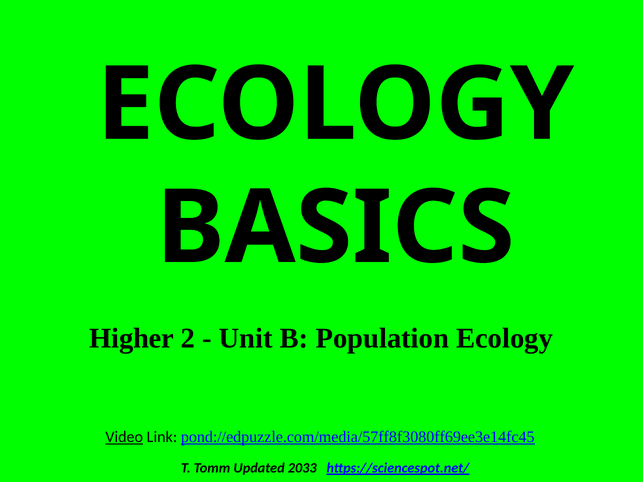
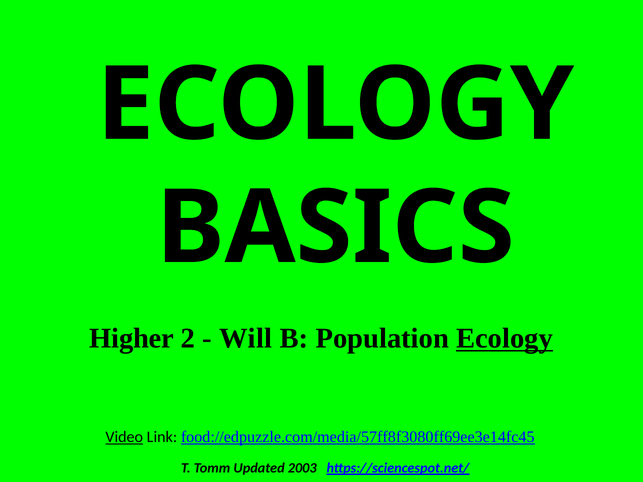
Unit: Unit -> Will (246, 339)
Ecology underline: none -> present (505, 339)
pond://edpuzzle.com/media/57ff8f3080ff69ee3e14fc45: pond://edpuzzle.com/media/57ff8f3080ff69ee3e14fc45 -> food://edpuzzle.com/media/57ff8f3080ff69ee3e14fc45 (358, 437)
2033: 2033 -> 2003 (302, 468)
